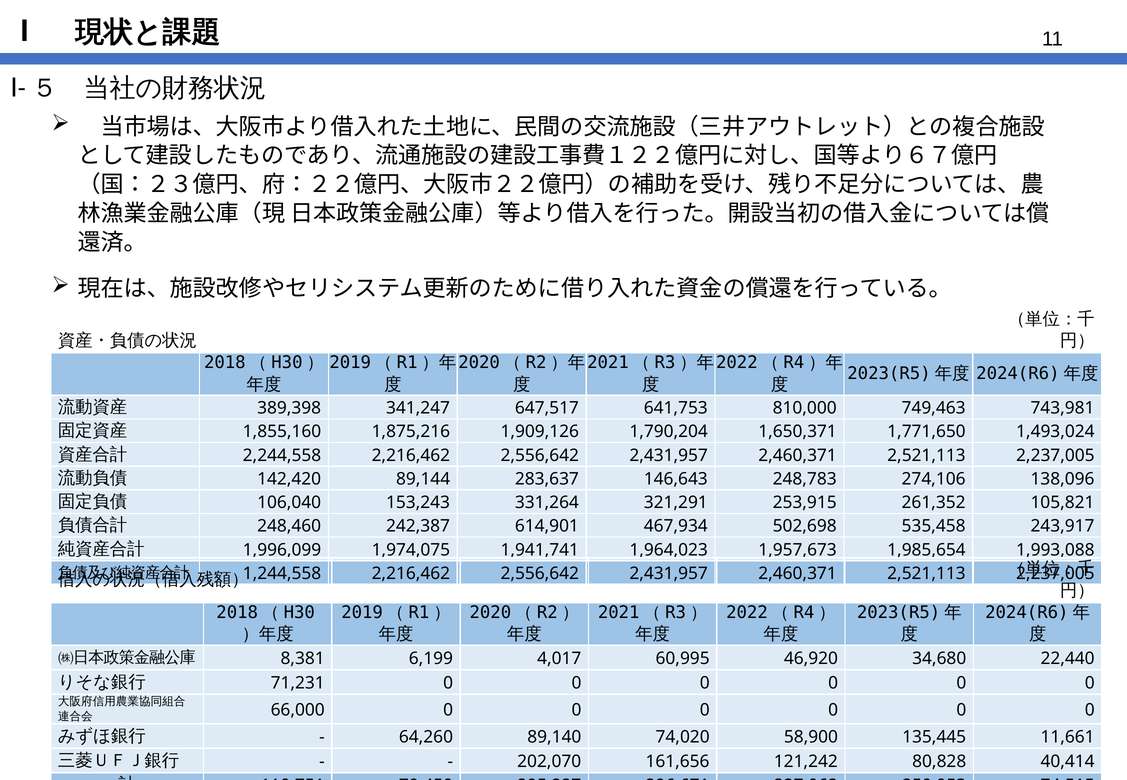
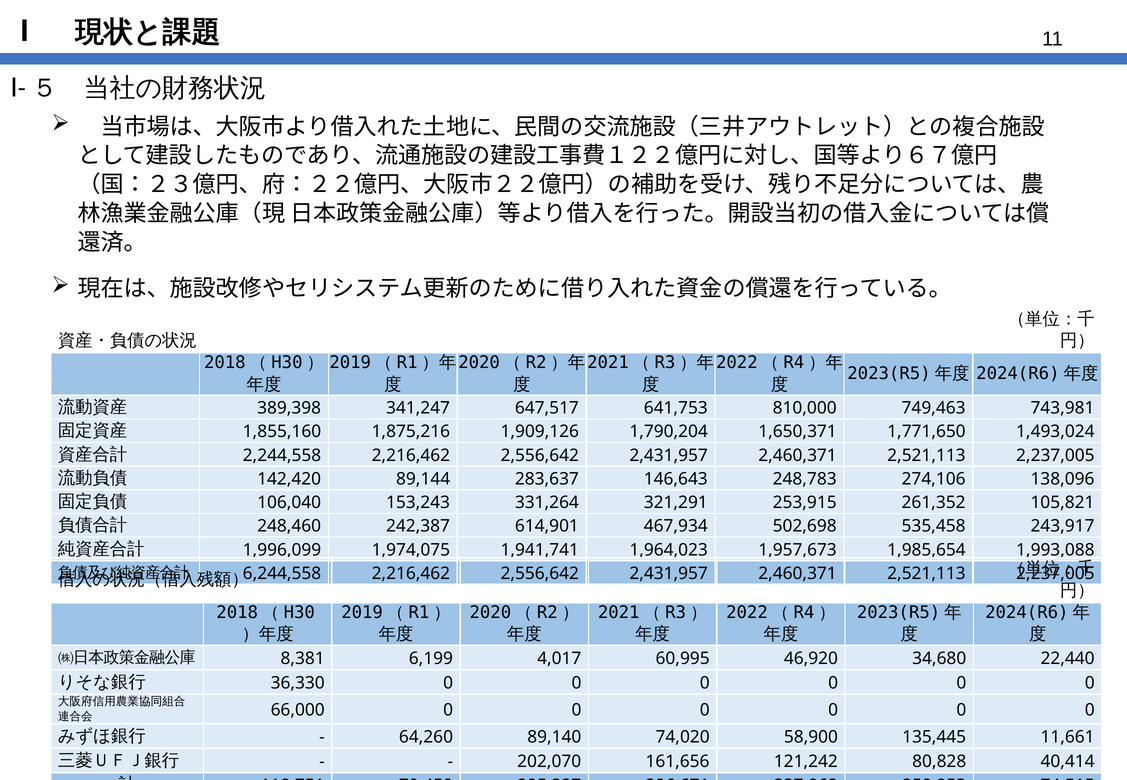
1,244,558: 1,244,558 -> 6,244,558 (282, 574)
71,231: 71,231 -> 36,330 (298, 683)
